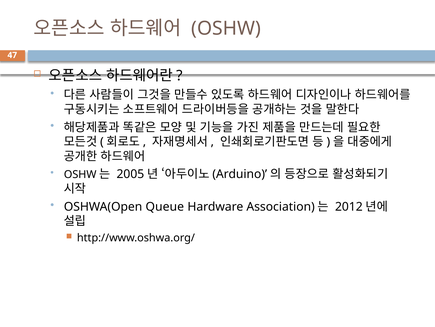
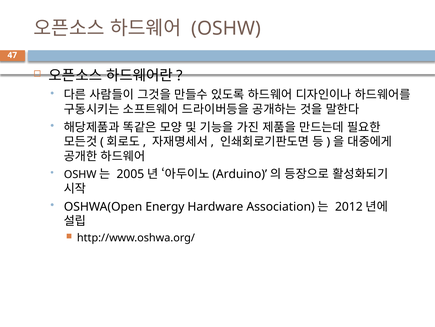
Queue: Queue -> Energy (165, 206)
